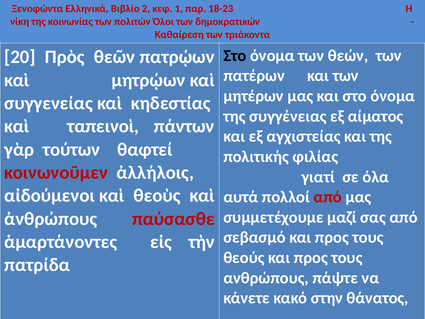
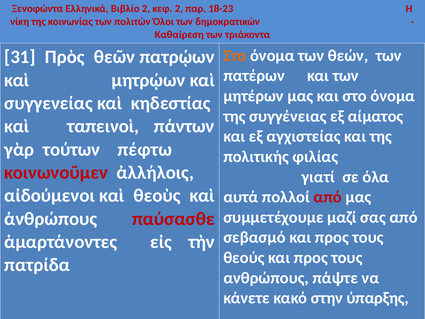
κεφ 1: 1 -> 2 (179, 9)
Στο colour: black -> orange (235, 56)
20: 20 -> 31 (20, 57)
θαφτεί: θαφτεί -> πέφτω (145, 149)
θάνατος: θάνατος -> ύπαρξης (378, 298)
